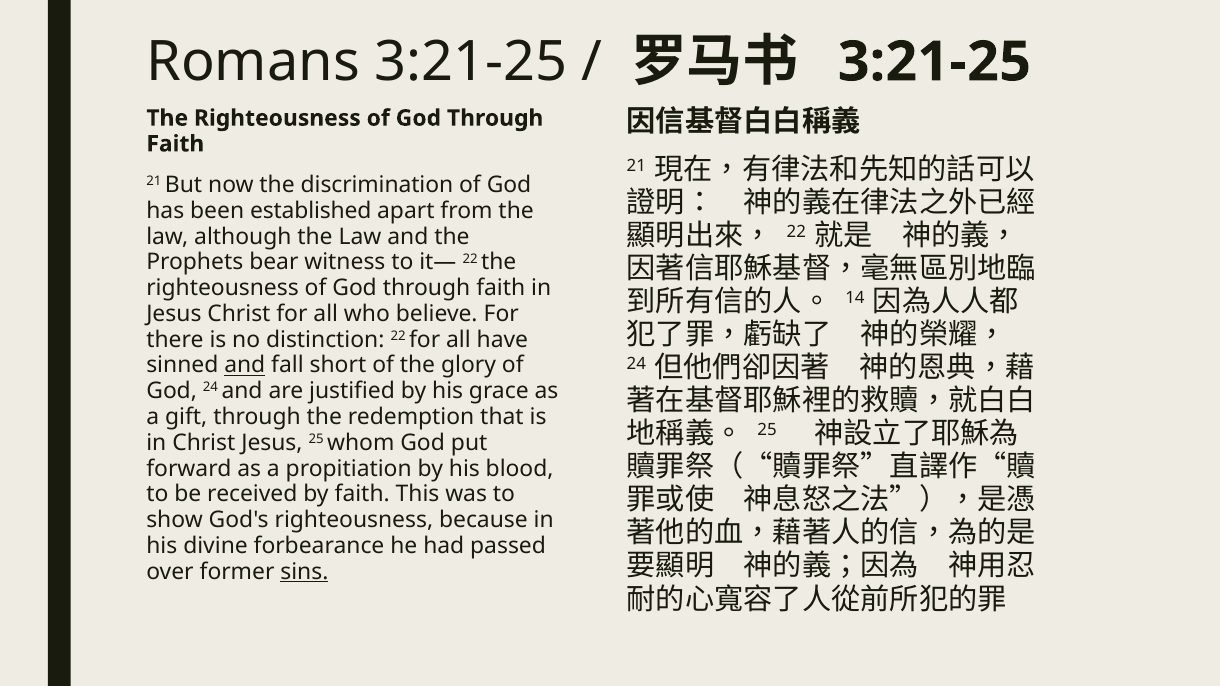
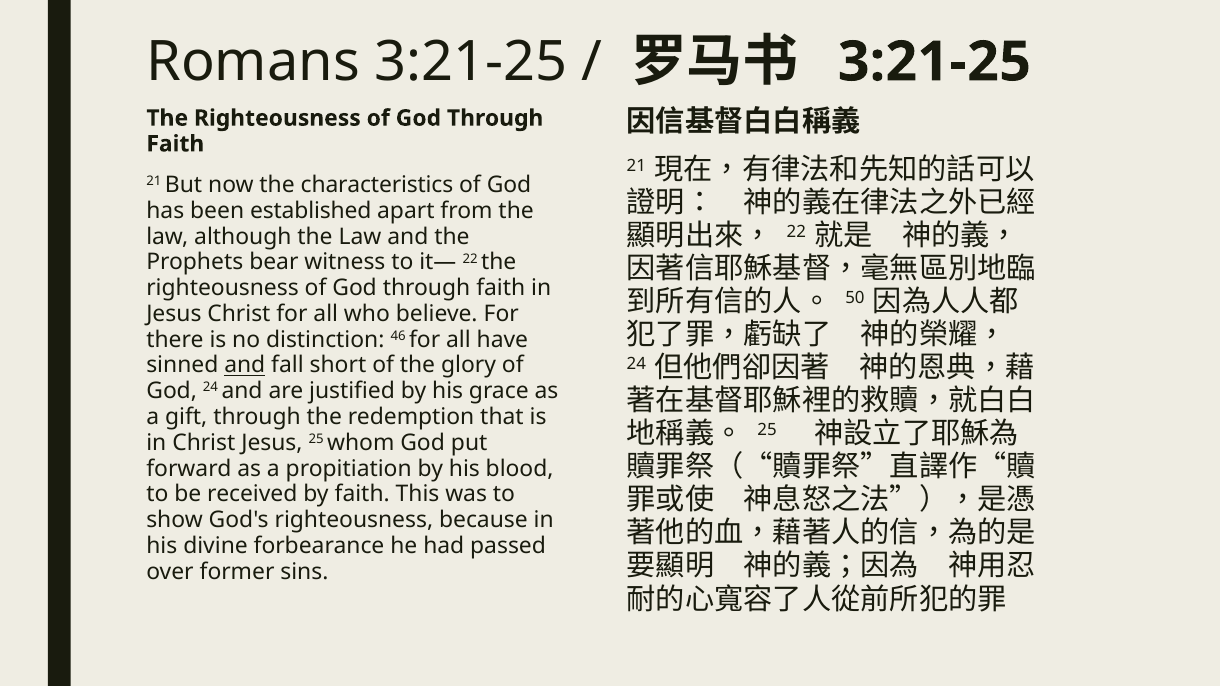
discrimination: discrimination -> characteristics (377, 185)
14: 14 -> 50 (855, 298)
distinction 22: 22 -> 46 (398, 336)
sins underline: present -> none (304, 572)
